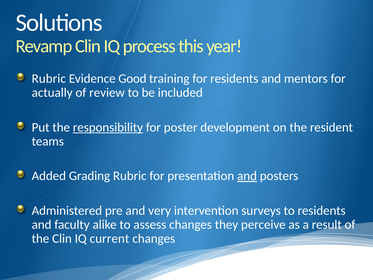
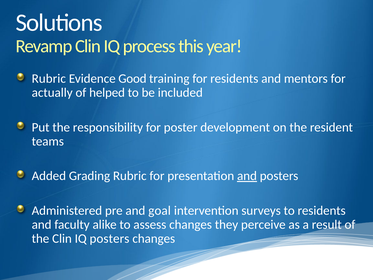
review: review -> helped (107, 93)
responsibility underline: present -> none (108, 127)
very: very -> goal (160, 210)
IQ current: current -> posters (109, 238)
